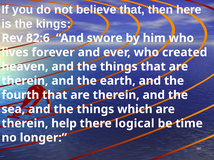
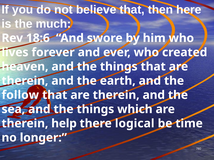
kings: kings -> much (53, 24)
82:6: 82:6 -> 18:6 (38, 38)
fourth: fourth -> follow (20, 95)
